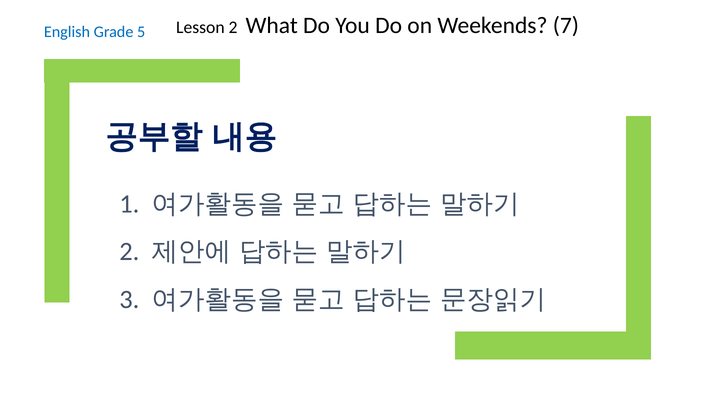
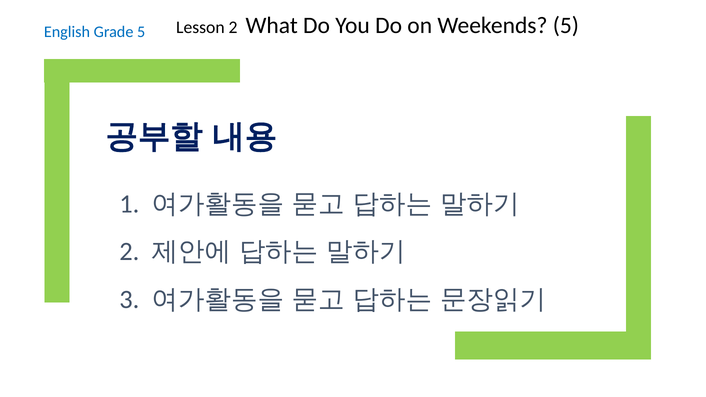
Weekends 7: 7 -> 5 (566, 26)
